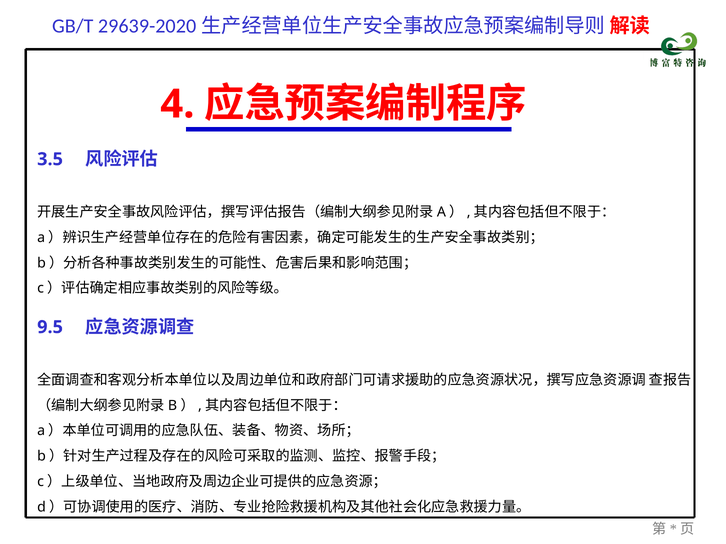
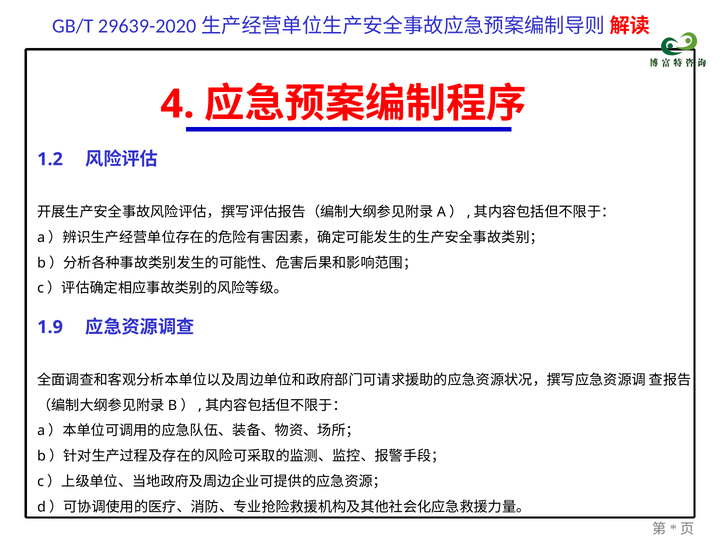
3.5: 3.5 -> 1.2 (50, 159)
9.5: 9.5 -> 1.9 (50, 327)
